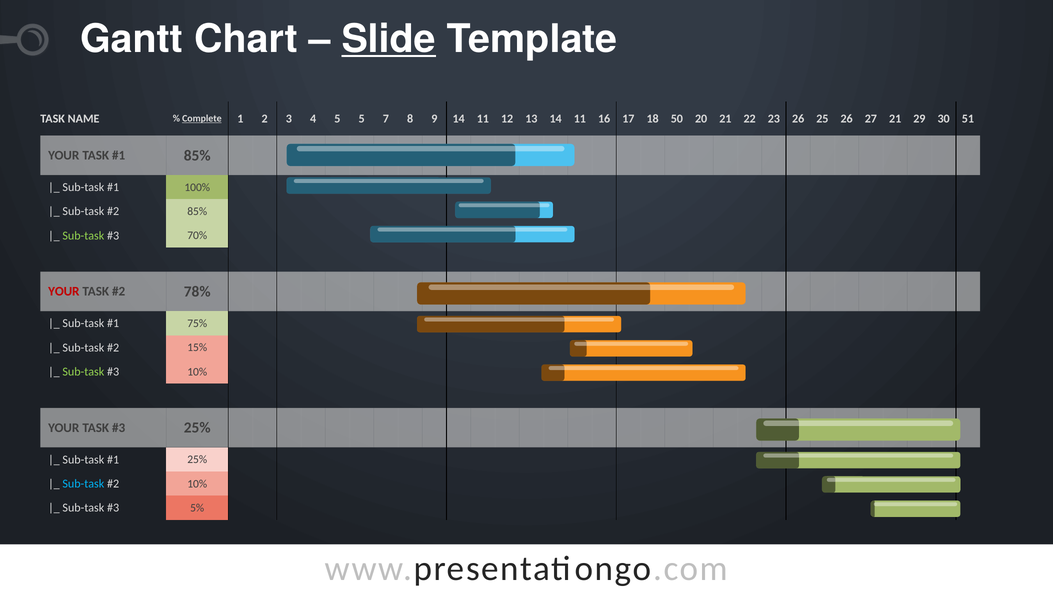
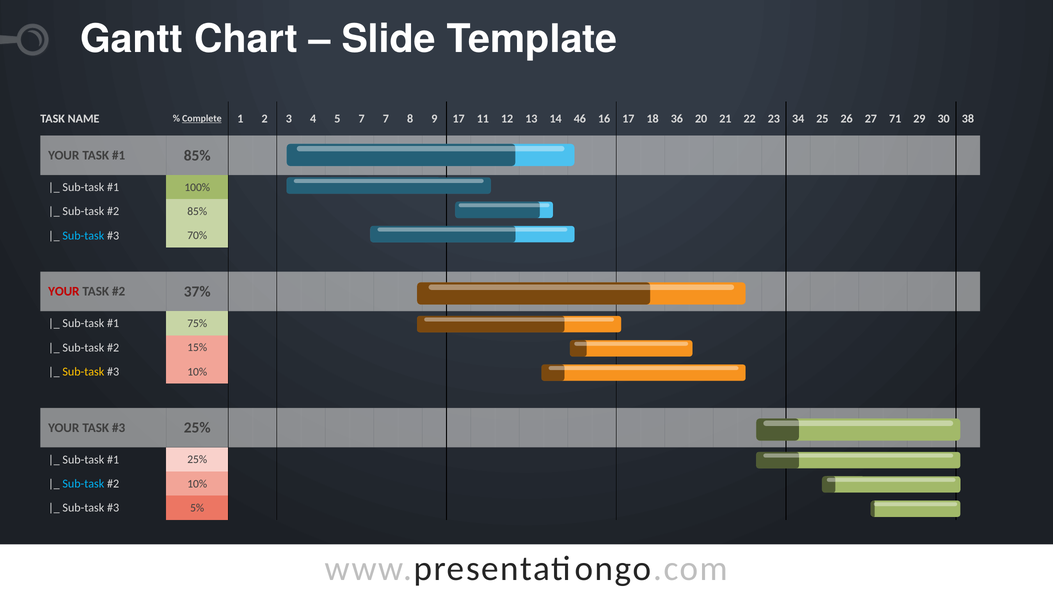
Slide underline: present -> none (389, 39)
5 5: 5 -> 7 (362, 119)
9 14: 14 -> 17 (459, 119)
13 14 11: 11 -> 46 (580, 119)
50: 50 -> 36 (677, 119)
23 26: 26 -> 34 (798, 119)
27 21: 21 -> 71 (895, 119)
51: 51 -> 38 (968, 119)
Sub-task colour: light green -> light blue (83, 236)
78%: 78% -> 37% (197, 292)
Sub-task colour: light green -> yellow (83, 372)
